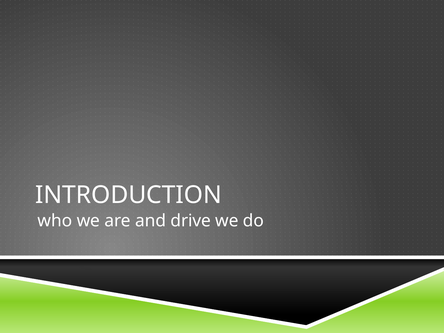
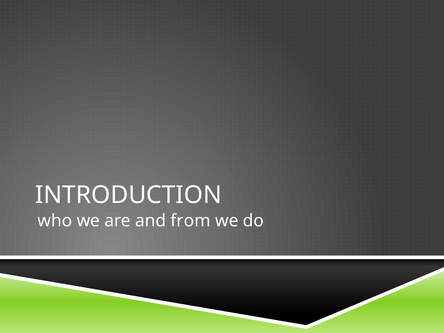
drive: drive -> from (191, 221)
